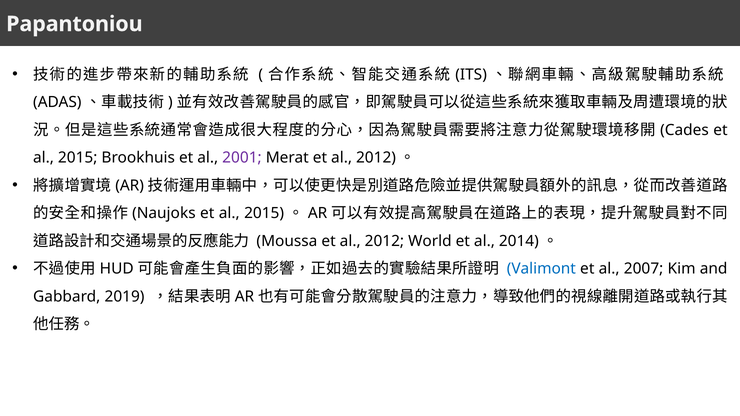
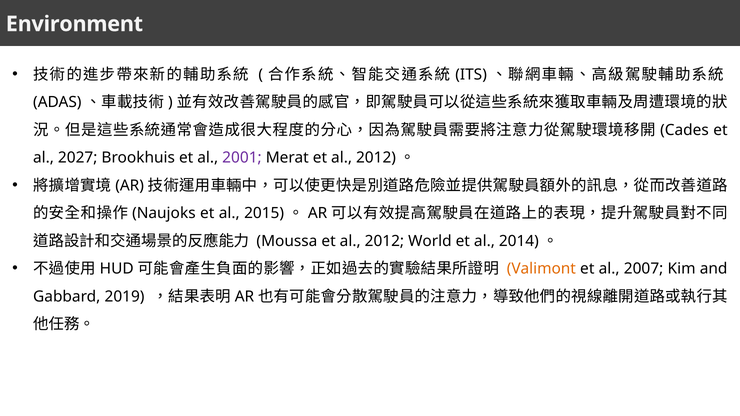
Papantoniou: Papantoniou -> Environment (74, 24)
2015: 2015 -> 2027 (78, 158)
Valimont colour: blue -> orange (541, 269)
